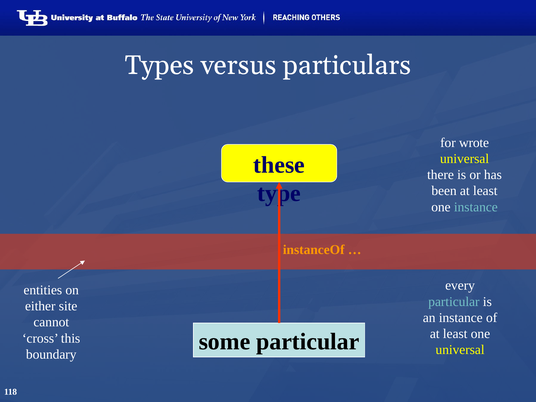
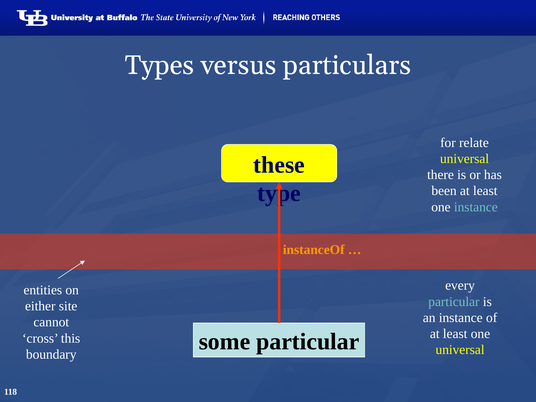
wrote: wrote -> relate (474, 143)
